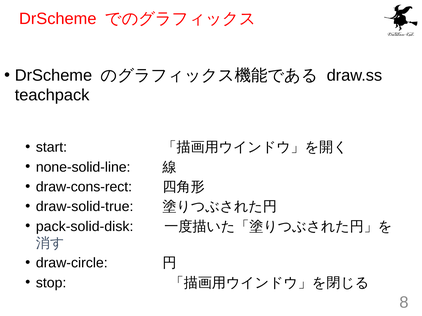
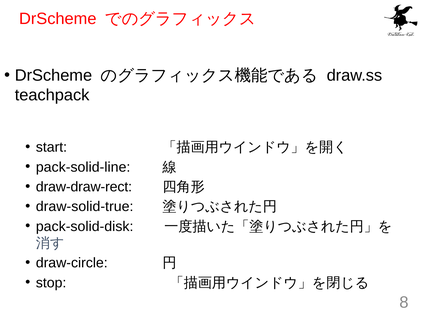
none-solid-line: none-solid-line -> pack-solid-line (83, 167)
draw-cons-rect: draw-cons-rect -> draw-draw-rect (84, 187)
